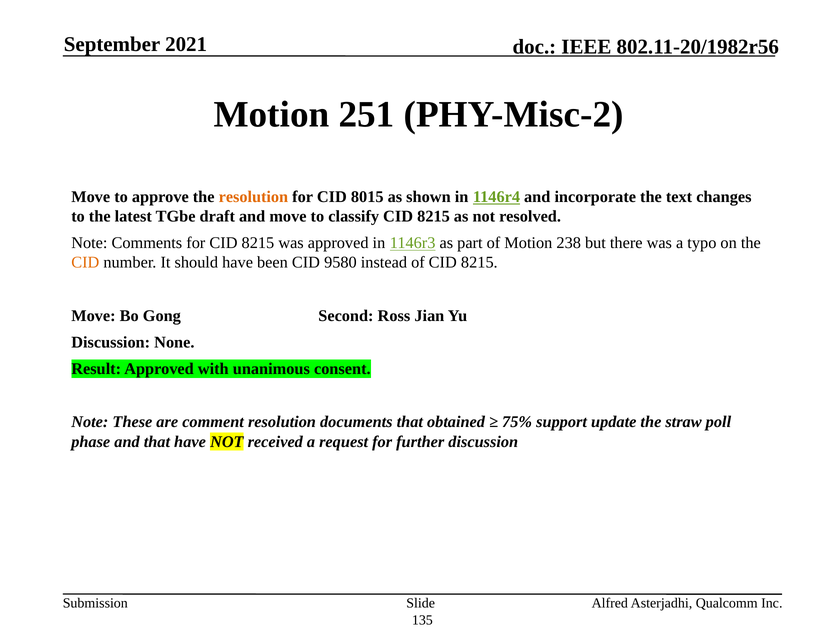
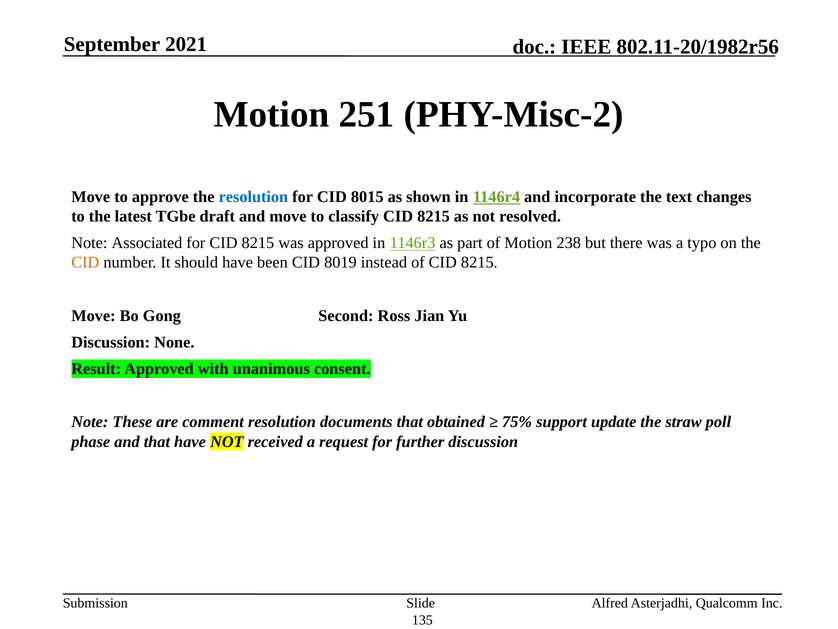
resolution colour: orange -> blue (253, 197)
Comments: Comments -> Associated (147, 243)
9580: 9580 -> 8019 (340, 262)
